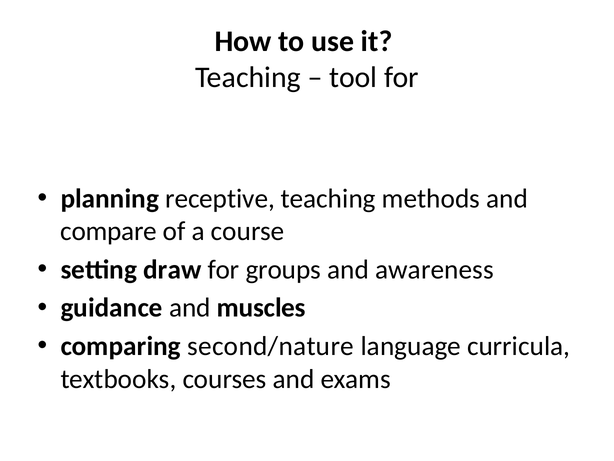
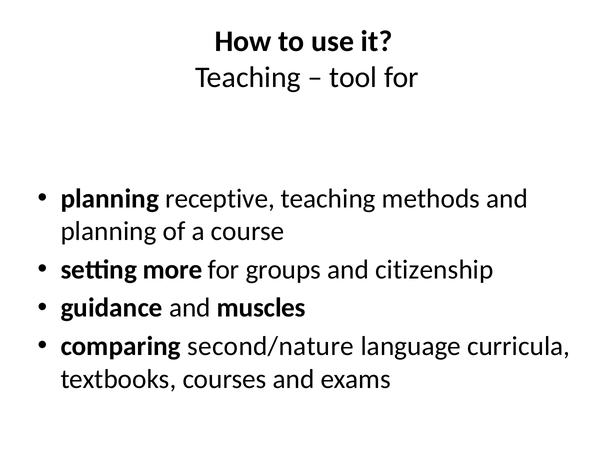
compare: compare -> planning (109, 231)
draw: draw -> more (173, 269)
awareness: awareness -> citizenship (434, 269)
